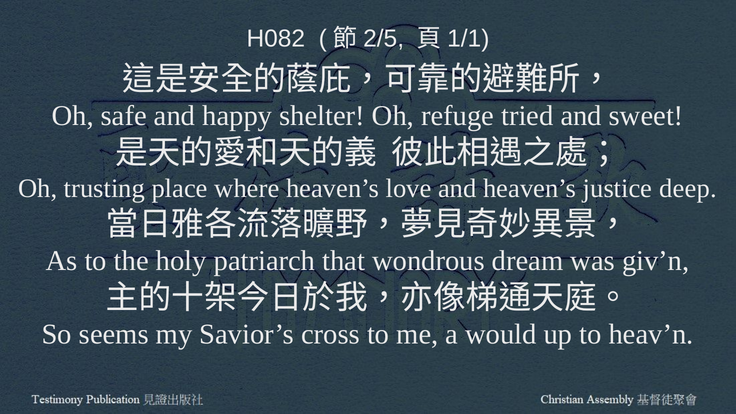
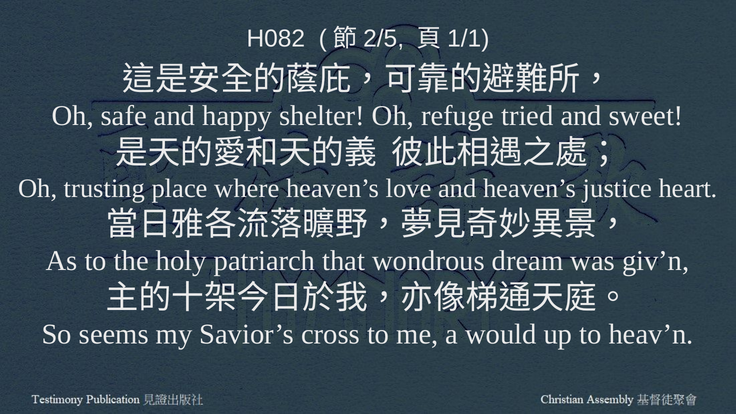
deep: deep -> heart (688, 188)
